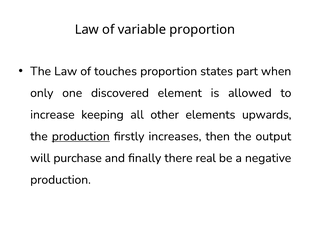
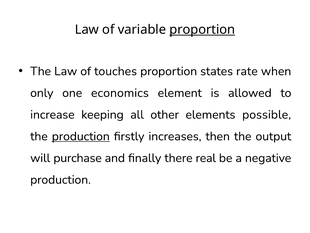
proportion underline: none -> present (202, 30)
part: part -> rate (247, 71)
discovered: discovered -> economics (120, 93)
upwards: upwards -> possible (267, 114)
